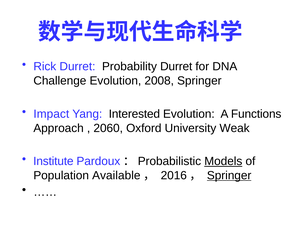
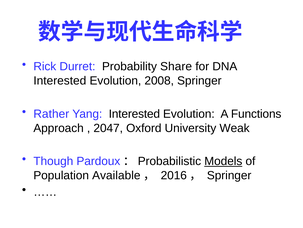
Probability Durret: Durret -> Share (176, 66)
Challenge: Challenge -> Interested (60, 81)
Impact: Impact -> Rather (51, 114)
2060: 2060 -> 2047 (108, 128)
Institute: Institute -> Though (53, 161)
Springer underline: present -> none (229, 175)
